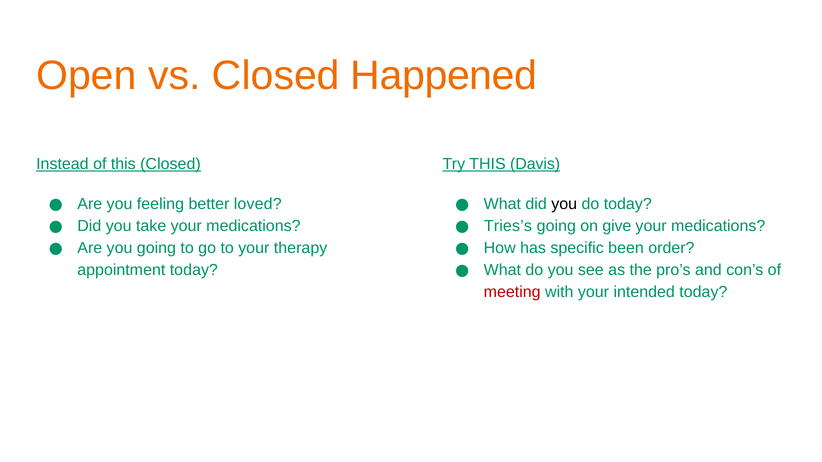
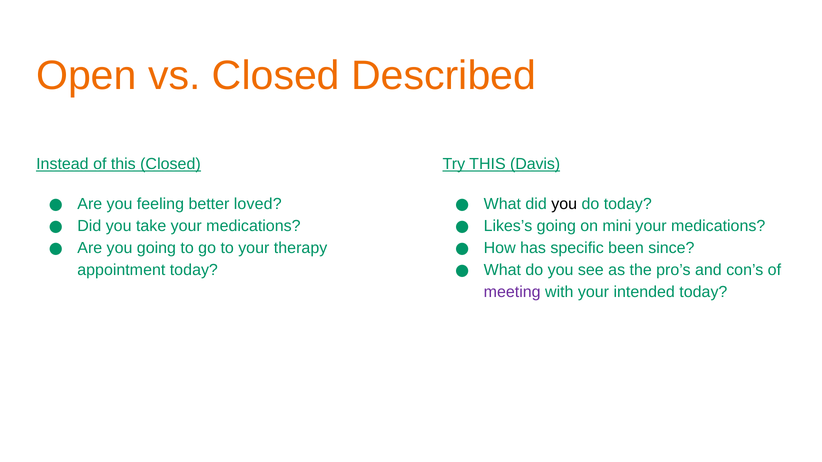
Happened: Happened -> Described (444, 76)
Tries’s: Tries’s -> Likes’s (508, 226)
give: give -> mini (617, 226)
order: order -> since (671, 248)
meeting colour: red -> purple (512, 292)
